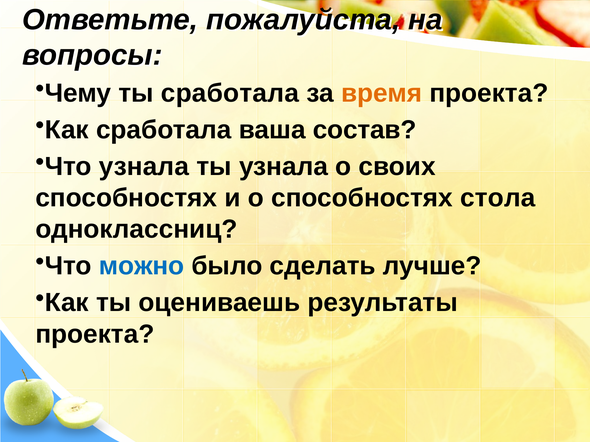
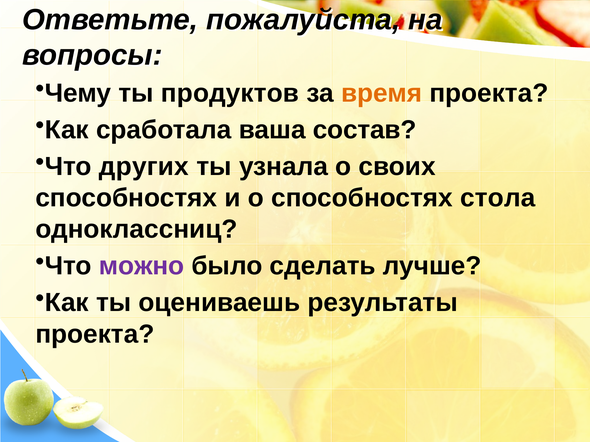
ты сработала: сработала -> продуктов (230, 93)
Что узнала: узнала -> других (144, 167)
можно colour: blue -> purple (142, 266)
